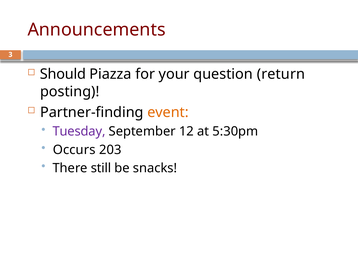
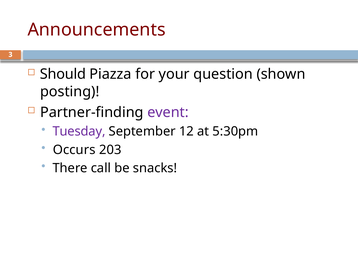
return: return -> shown (281, 74)
event colour: orange -> purple (168, 112)
still: still -> call (101, 168)
